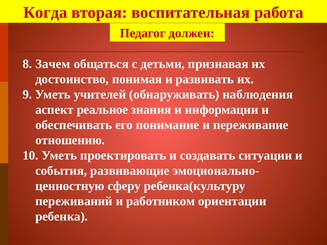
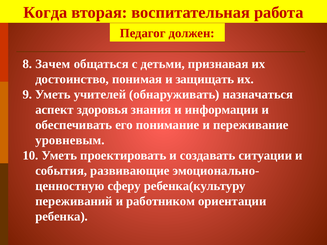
развивать: развивать -> защищать (205, 79)
наблюдения: наблюдения -> назначаться (258, 95)
реальное: реальное -> здоровья (102, 110)
отношению: отношению -> уровневым (70, 140)
